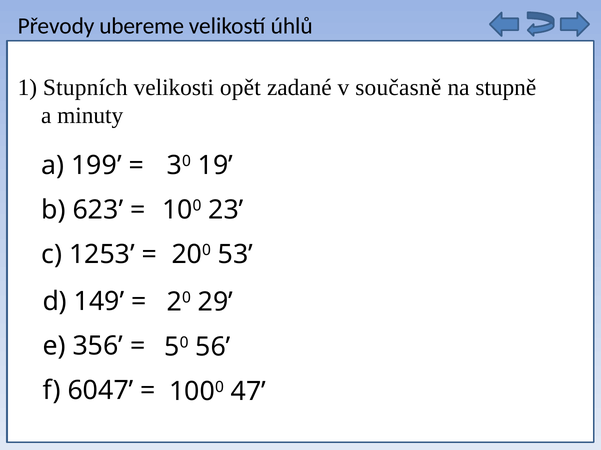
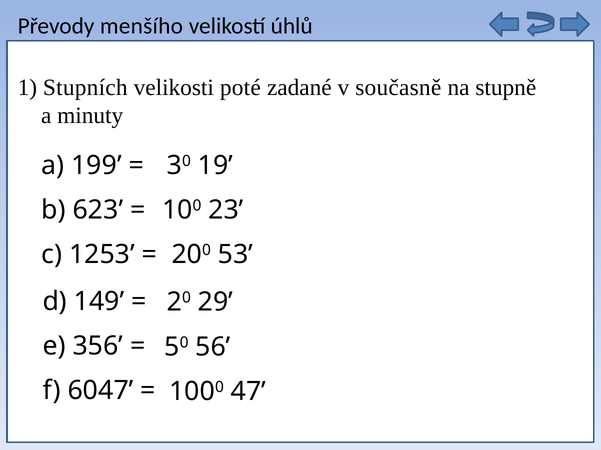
ubereme: ubereme -> menšího (141, 26)
velikosti opět: opět -> poté (240, 88)
